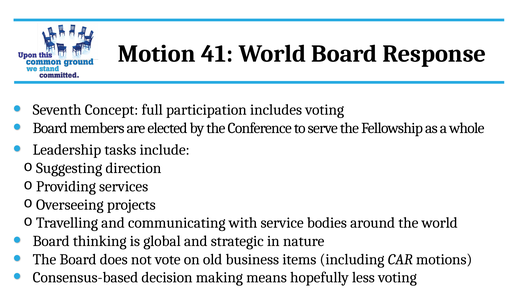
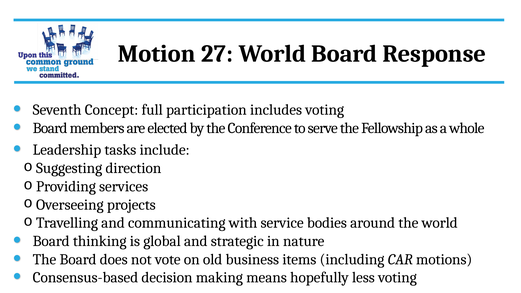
41: 41 -> 27 (217, 54)
